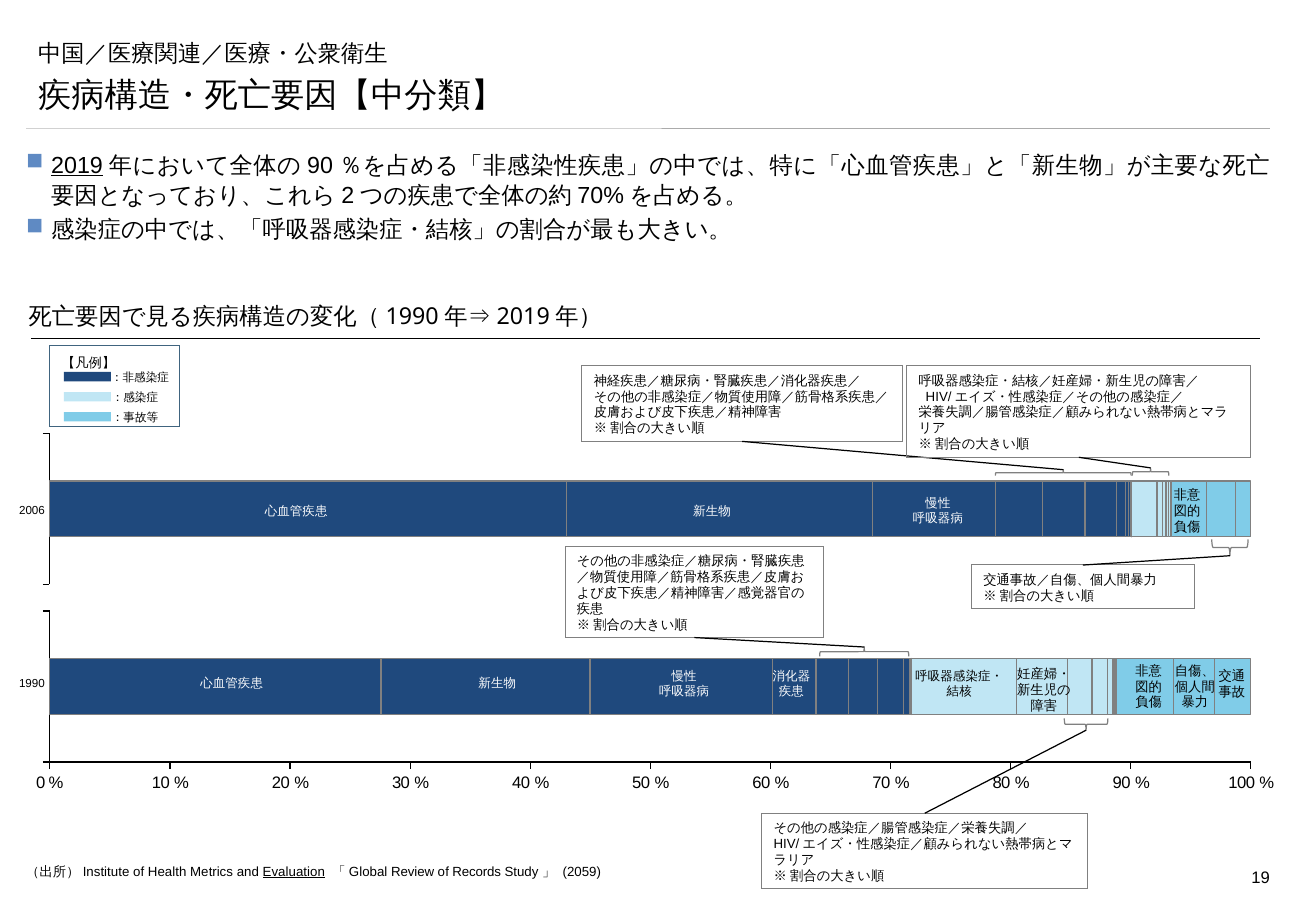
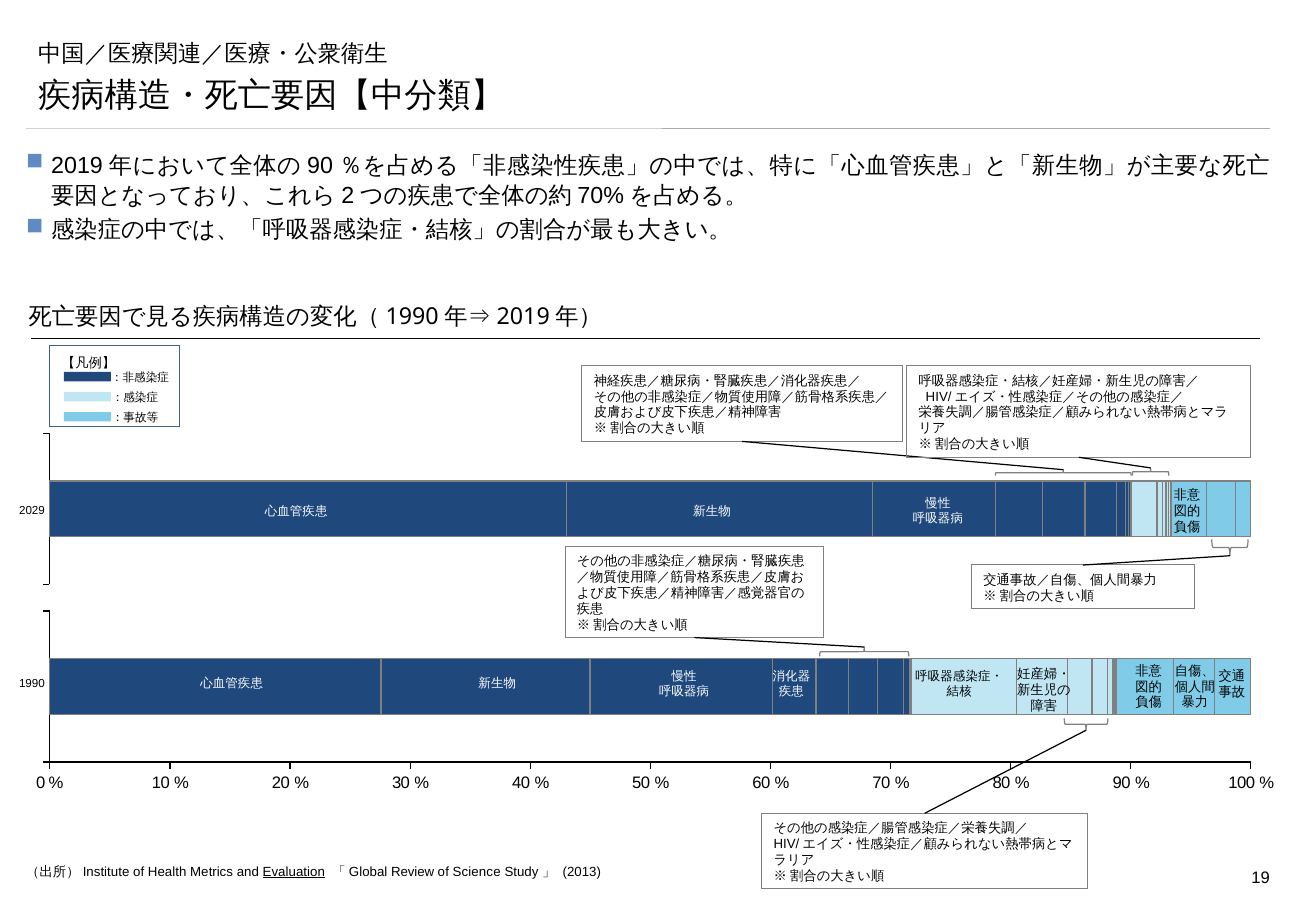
2019 underline: present -> none (77, 166)
2006: 2006 -> 2029 (32, 511)
Records: Records -> Science (477, 872)
2059: 2059 -> 2013 (582, 872)
